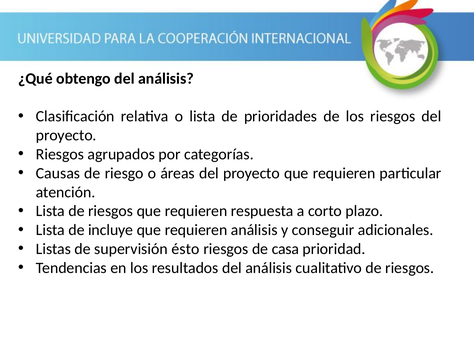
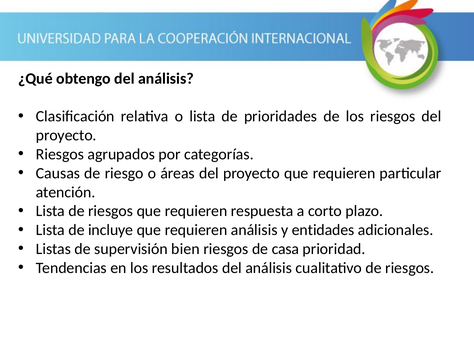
conseguir: conseguir -> entidades (323, 230)
ésto: ésto -> bien (186, 249)
